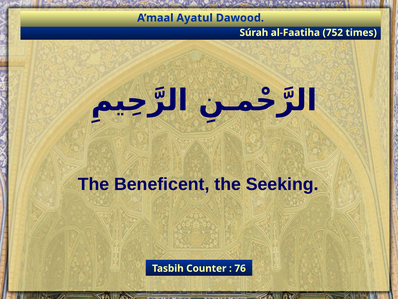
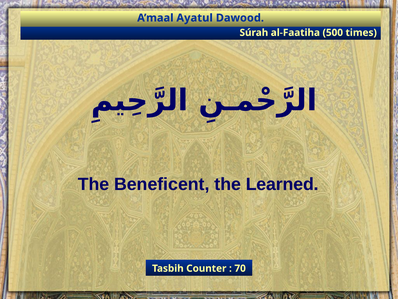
752: 752 -> 500 (333, 33)
Seeking: Seeking -> Learned (282, 184)
76: 76 -> 70 (240, 268)
